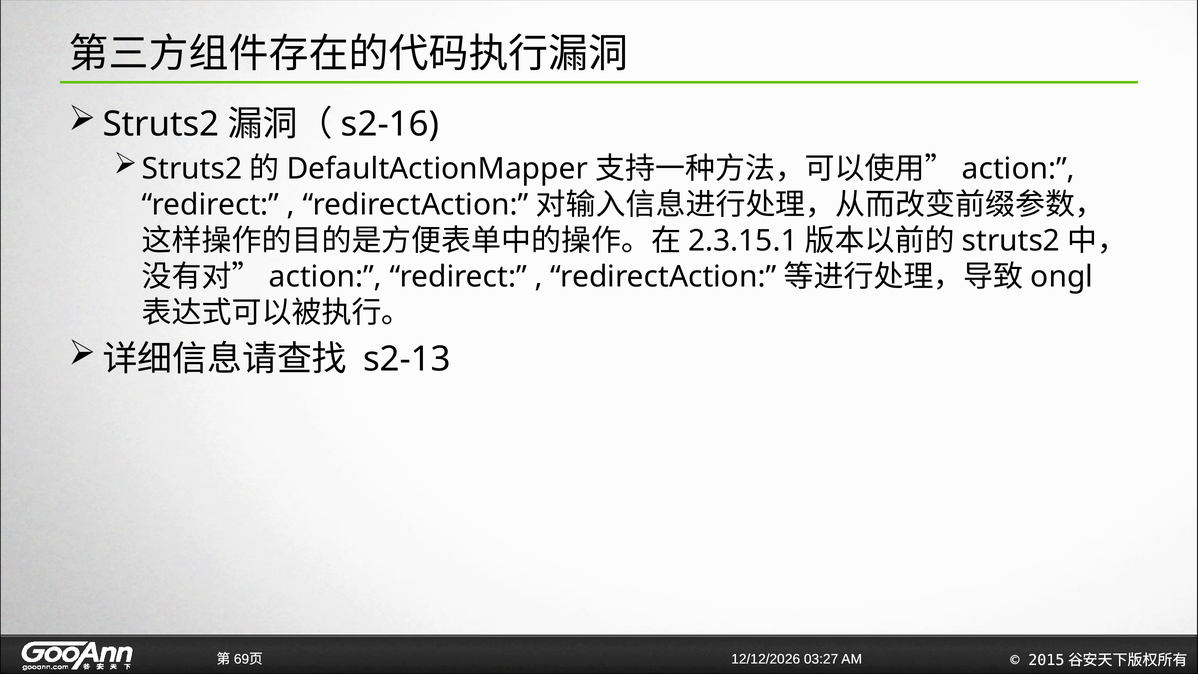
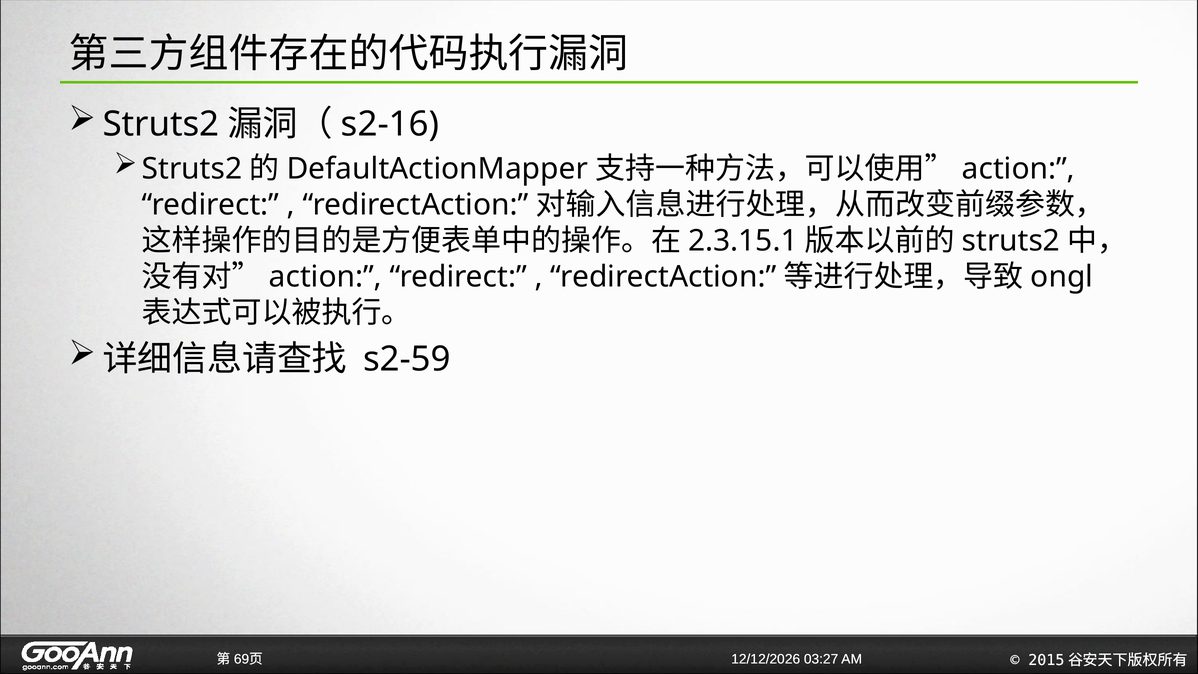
s2-13: s2-13 -> s2-59 (407, 359)
